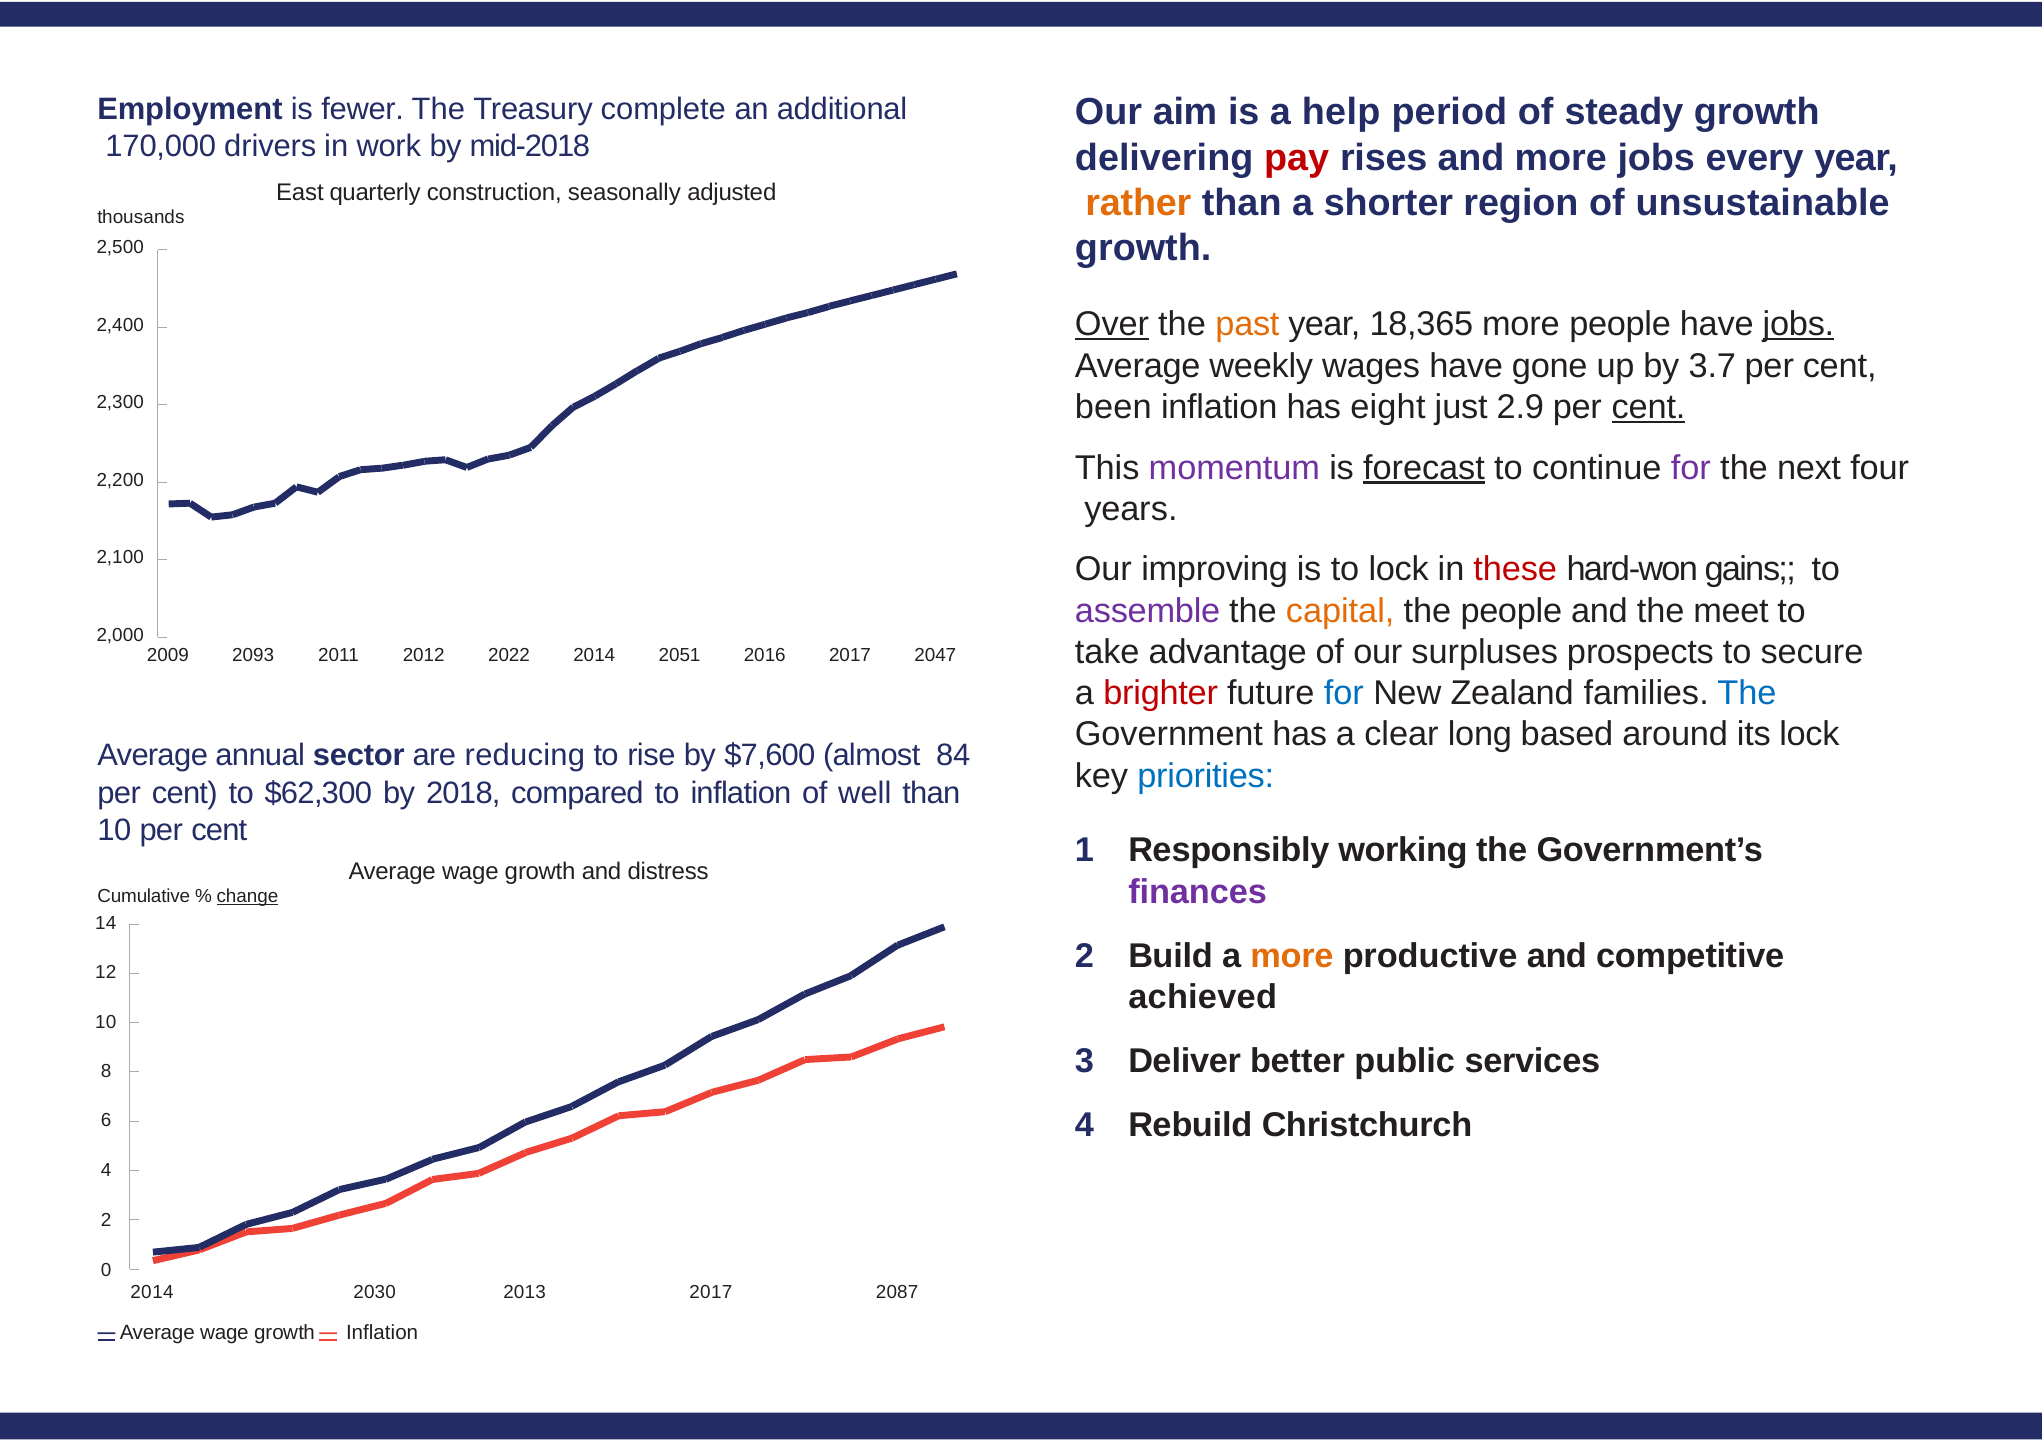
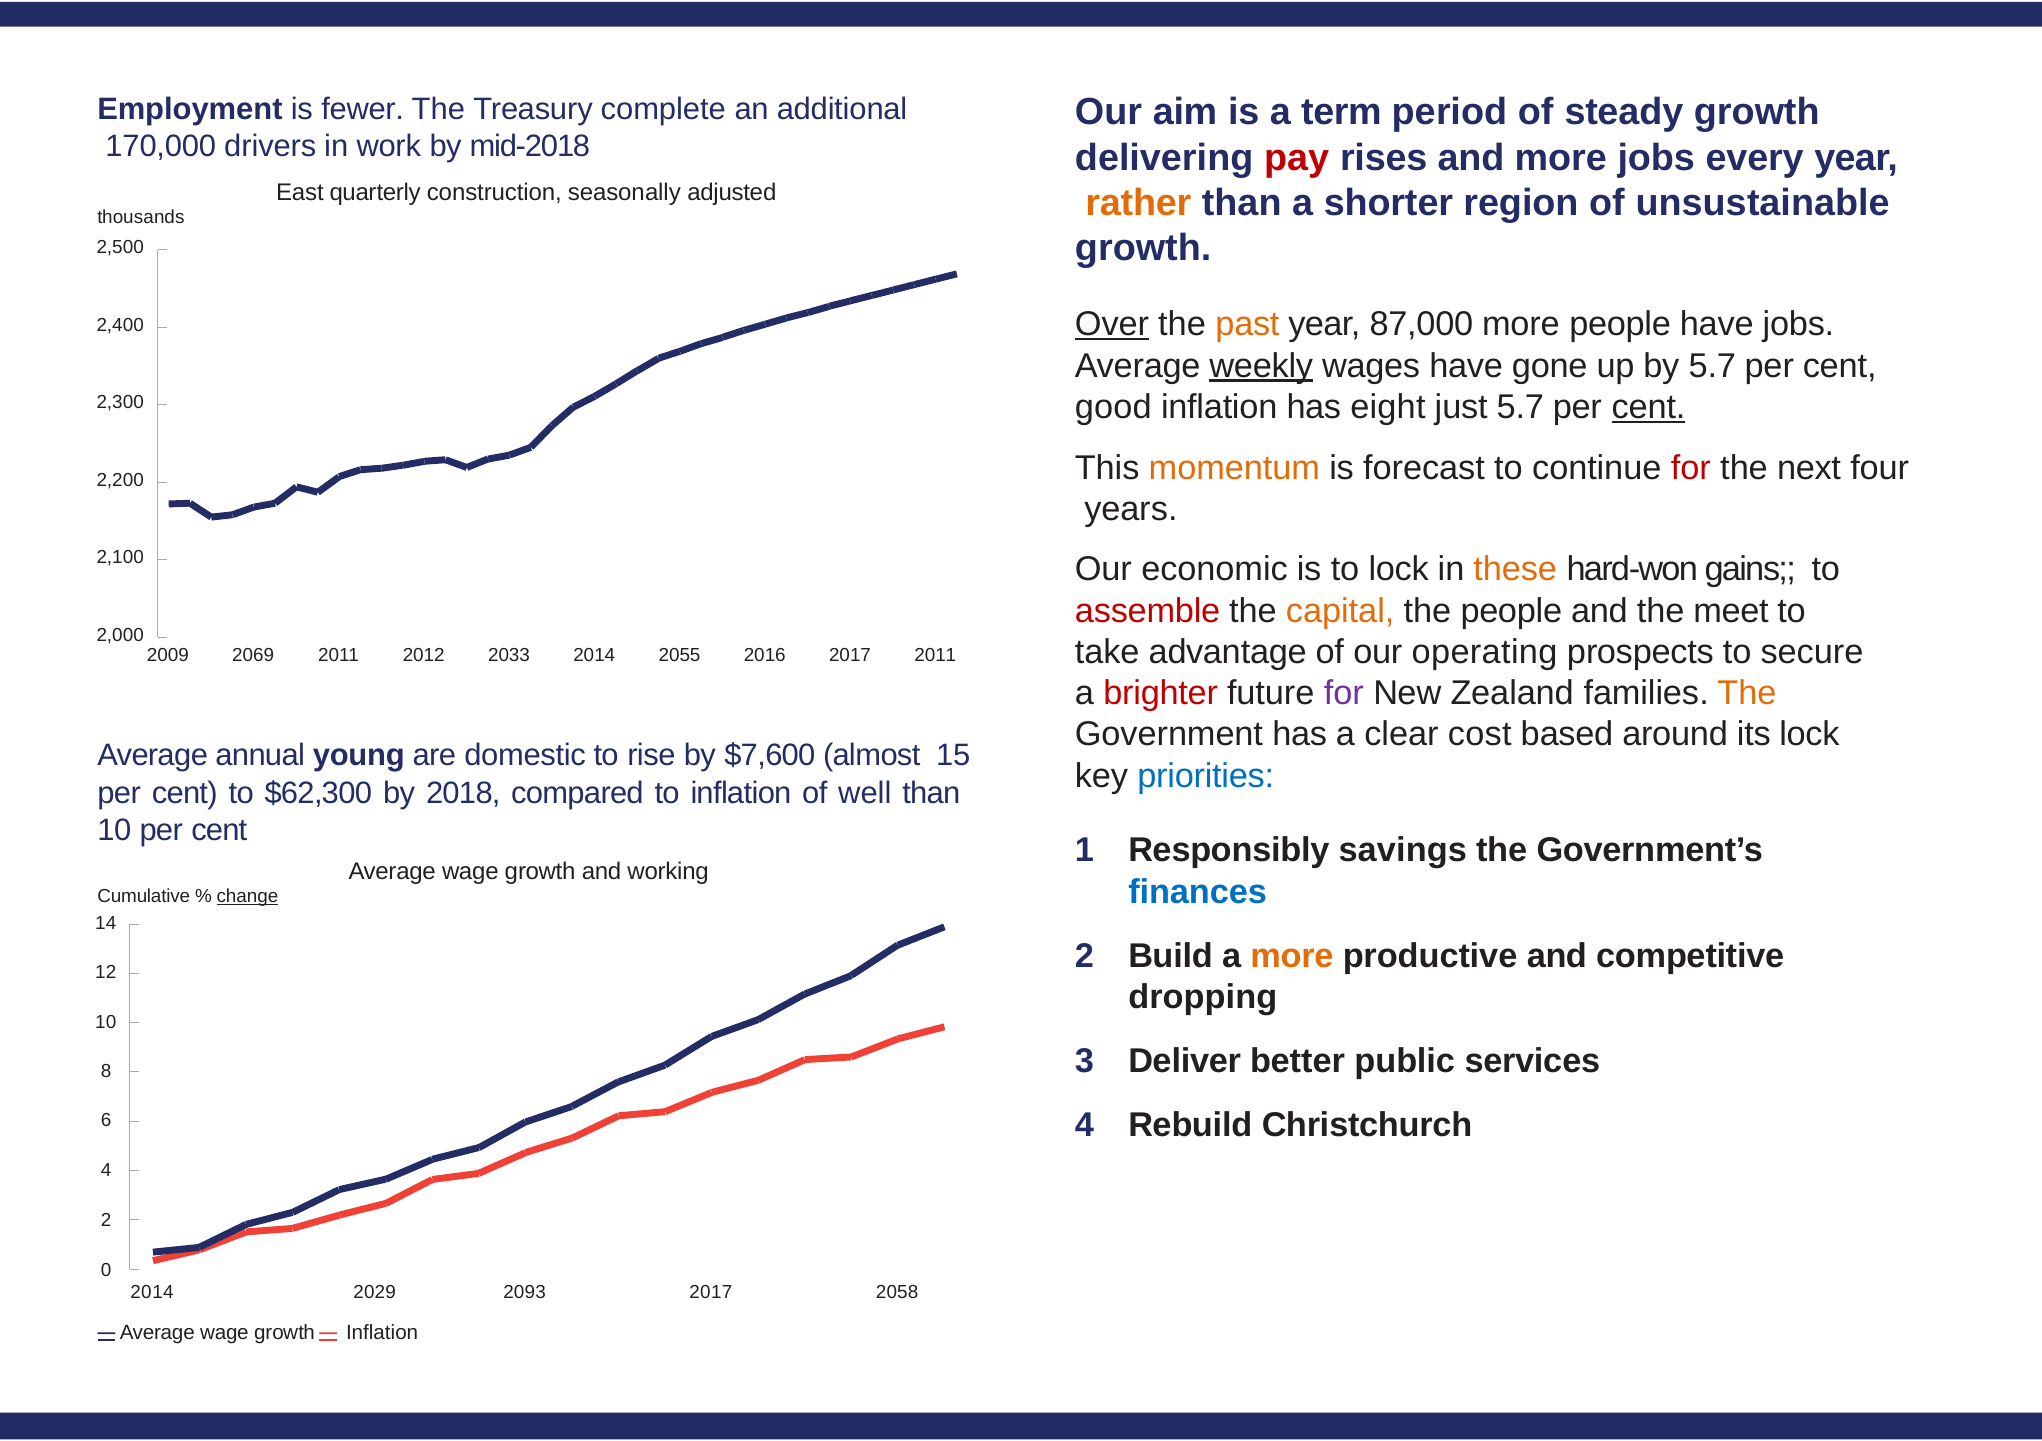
help: help -> term (1341, 112)
18,365: 18,365 -> 87,000 (1421, 325)
jobs underline: present -> none (1798, 325)
weekly underline: none -> present (1261, 366)
by 3.7: 3.7 -> 5.7 (1712, 366)
been: been -> good (1113, 407)
just 2.9: 2.9 -> 5.7 (1520, 407)
momentum colour: purple -> orange (1234, 468)
forecast underline: present -> none (1424, 468)
for colour: purple -> red (1691, 468)
improving: improving -> economic (1215, 570)
these colour: red -> orange (1515, 570)
assemble colour: purple -> red (1148, 611)
surpluses: surpluses -> operating (1485, 652)
2093: 2093 -> 2069 (253, 655)
2022: 2022 -> 2033 (509, 655)
2051: 2051 -> 2055 (680, 655)
2047: 2047 -> 2011 (935, 655)
for colour: blue -> purple (1344, 693)
The colour: blue -> orange (1747, 693)
long: long -> cost (1480, 735)
sector: sector -> young (359, 756)
reducing: reducing -> domestic (525, 756)
84: 84 -> 15 (953, 756)
working: working -> savings (1403, 851)
distress: distress -> working (668, 872)
finances colour: purple -> blue (1198, 892)
achieved: achieved -> dropping (1203, 997)
2030: 2030 -> 2029 (375, 1293)
2013: 2013 -> 2093 (525, 1293)
2087: 2087 -> 2058 (897, 1293)
